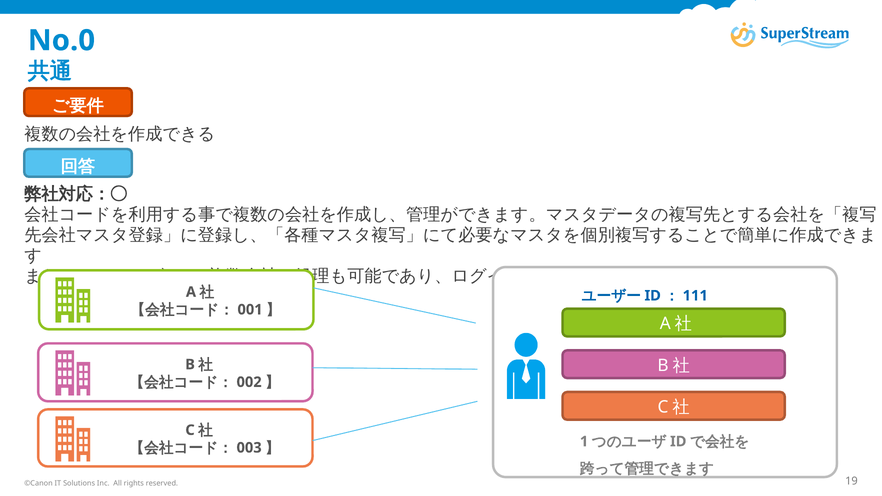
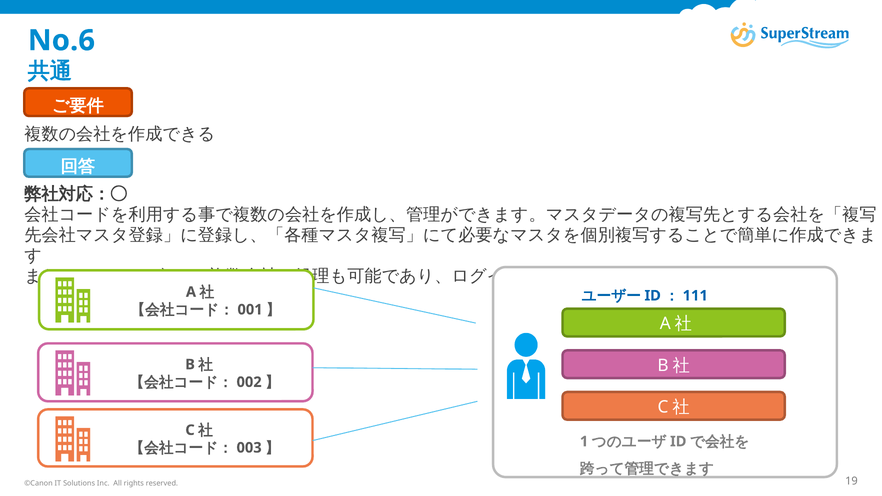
No.0: No.0 -> No.6 (61, 41)
